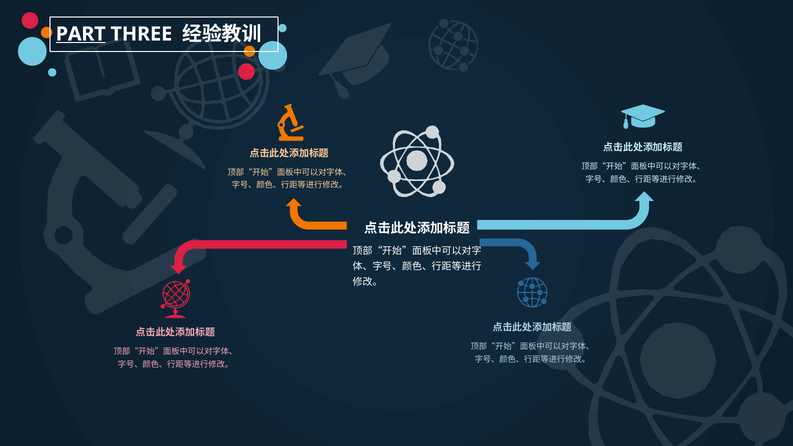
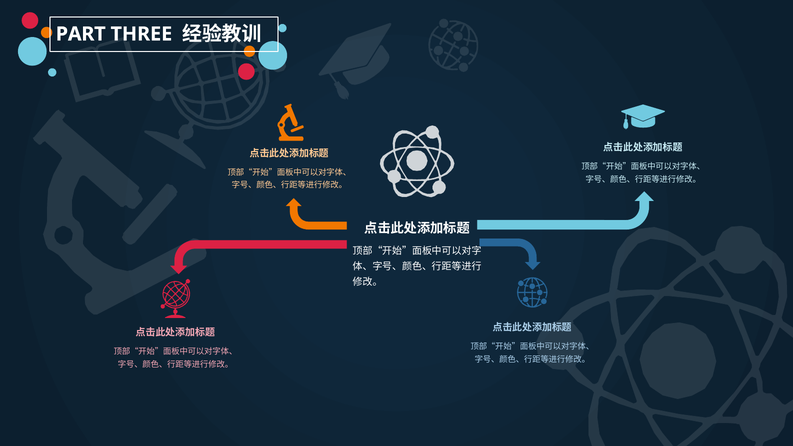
PART underline: present -> none (81, 34)
